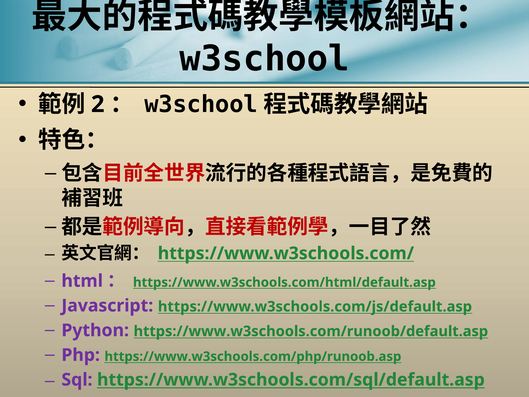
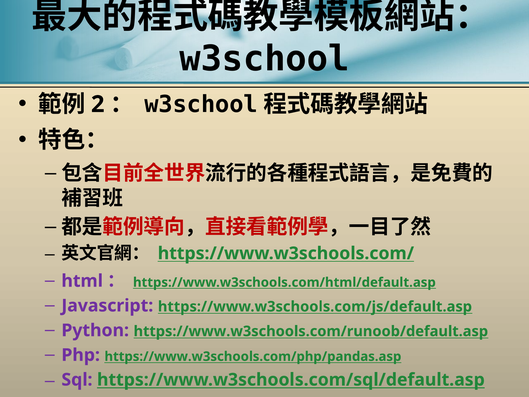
https://www.w3schools.com/php/runoob.asp: https://www.w3schools.com/php/runoob.asp -> https://www.w3schools.com/php/pandas.asp (253, 356)
